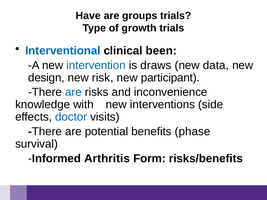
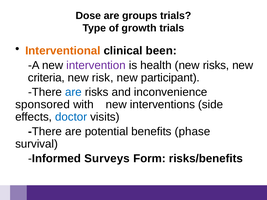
Have: Have -> Dose (88, 16)
Interventional colour: blue -> orange (63, 51)
intervention colour: blue -> purple (96, 65)
draws: draws -> health (156, 65)
new data: data -> risks (216, 65)
design: design -> criteria (46, 78)
knowledge: knowledge -> sponsored (43, 105)
Arthritis: Arthritis -> Surveys (107, 159)
